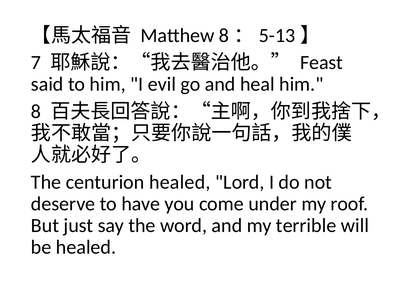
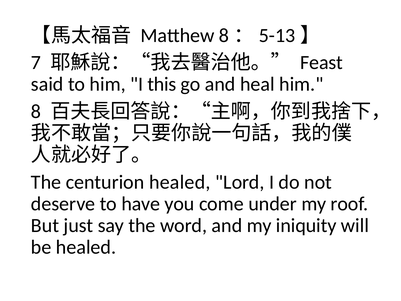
evil: evil -> this (162, 84)
terrible: terrible -> iniquity (306, 225)
